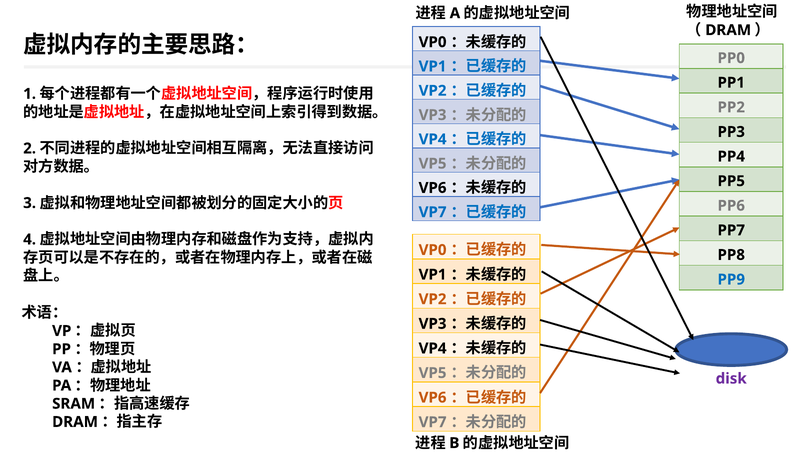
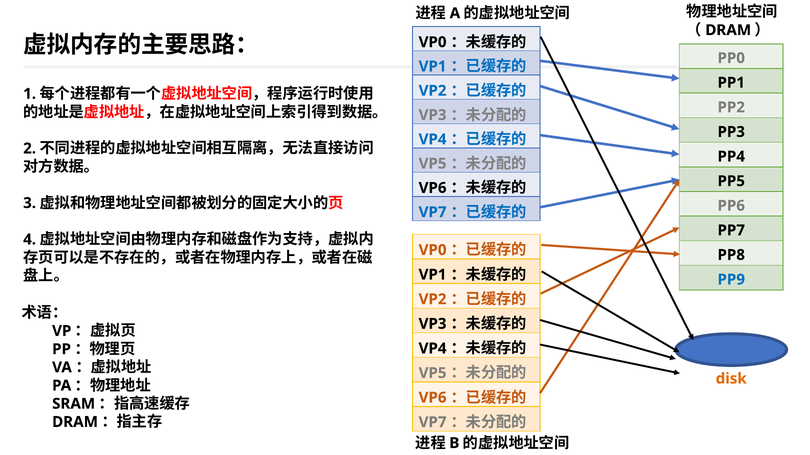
disk colour: purple -> orange (731, 379)
